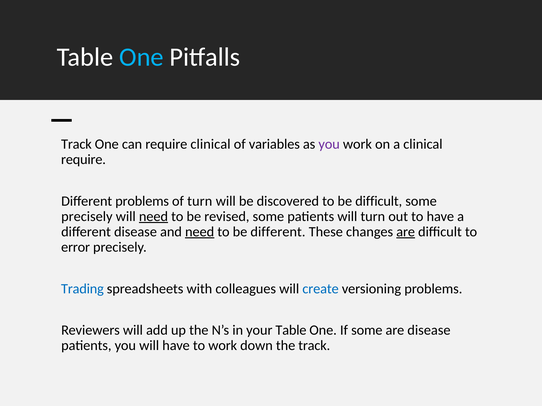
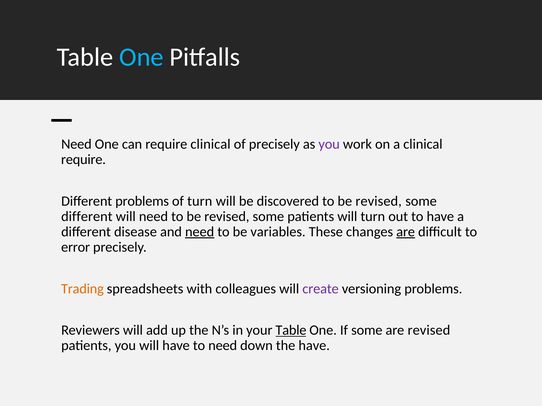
Track: Track -> Need (76, 144)
of variables: variables -> precisely (274, 144)
discovered to be difficult: difficult -> revised (379, 201)
precisely: precisely -> different (87, 217)
need underline: present -> none (153, 217)
be different: different -> variables (278, 232)
Trading colour: blue -> orange (82, 289)
create colour: blue -> purple (321, 289)
Table underline: none -> present (291, 331)
are disease: disease -> revised (429, 331)
to work: work -> need (223, 346)
the track: track -> have (314, 346)
